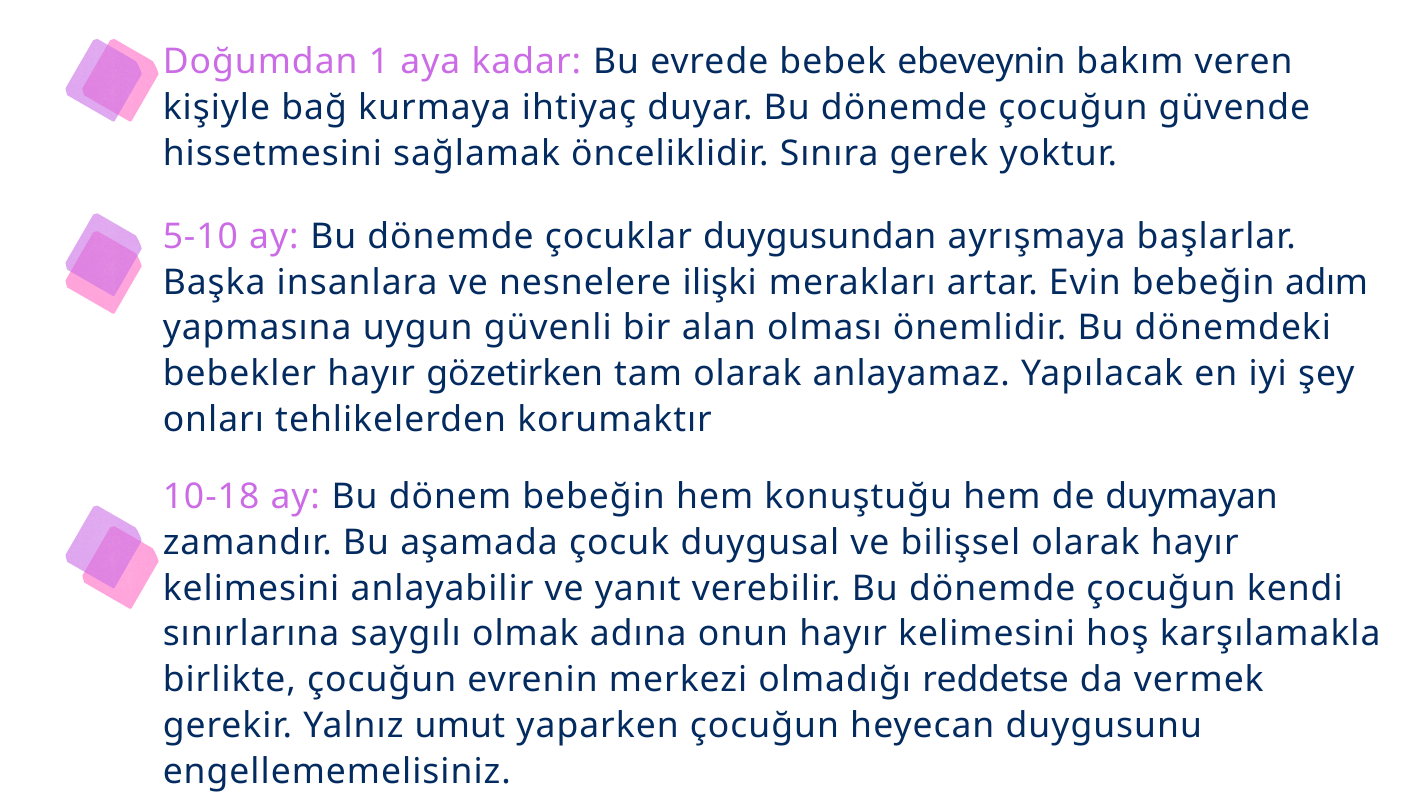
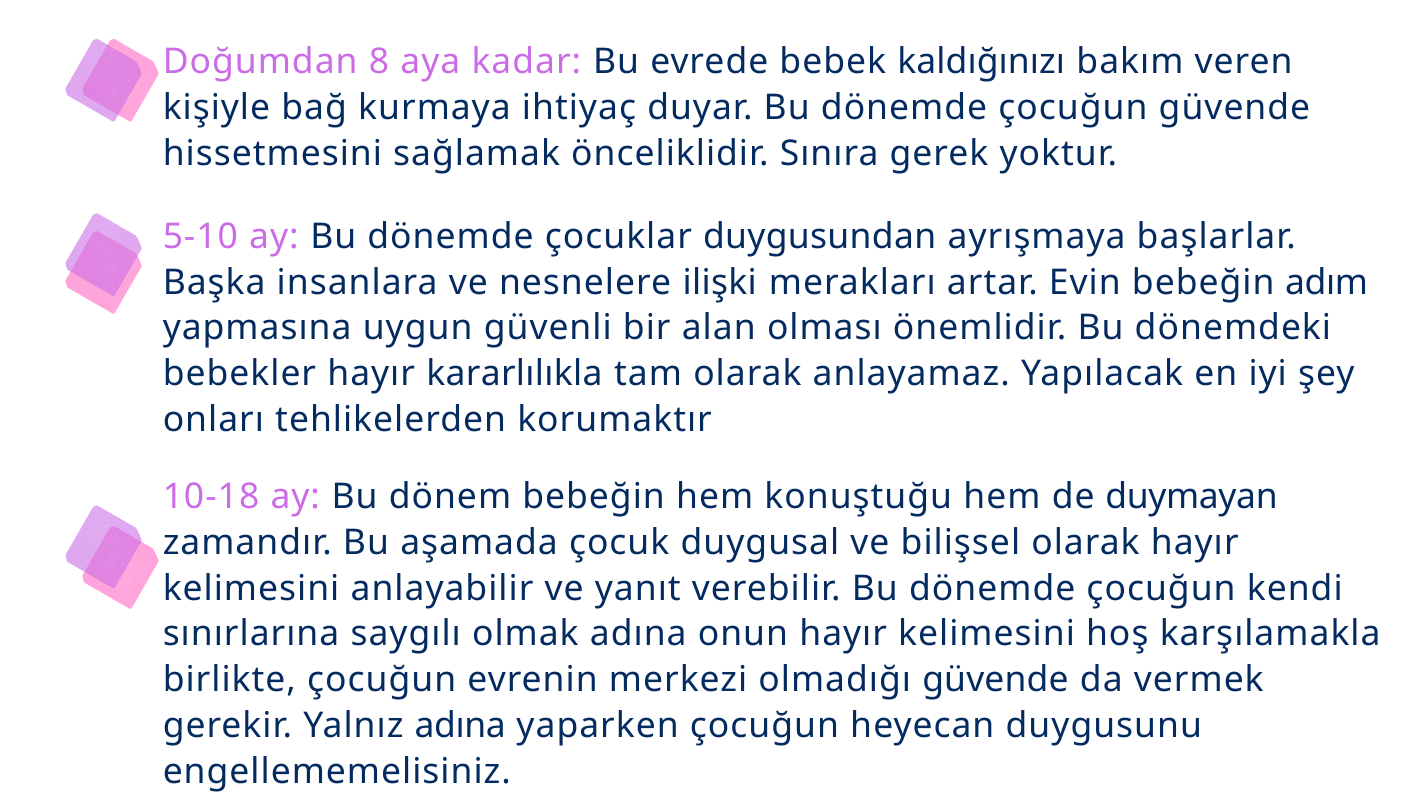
1: 1 -> 8 (379, 62)
ebeveynin: ebeveynin -> kaldığınızı (981, 62)
gözetirken: gözetirken -> kararlılıkla (514, 374)
olmadığı reddetse: reddetse -> güvende (995, 680)
Yalnız umut: umut -> adına (460, 726)
